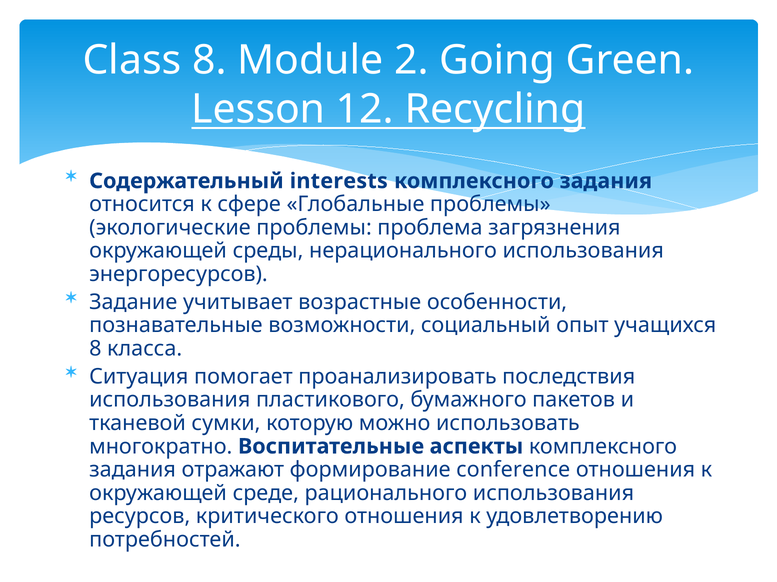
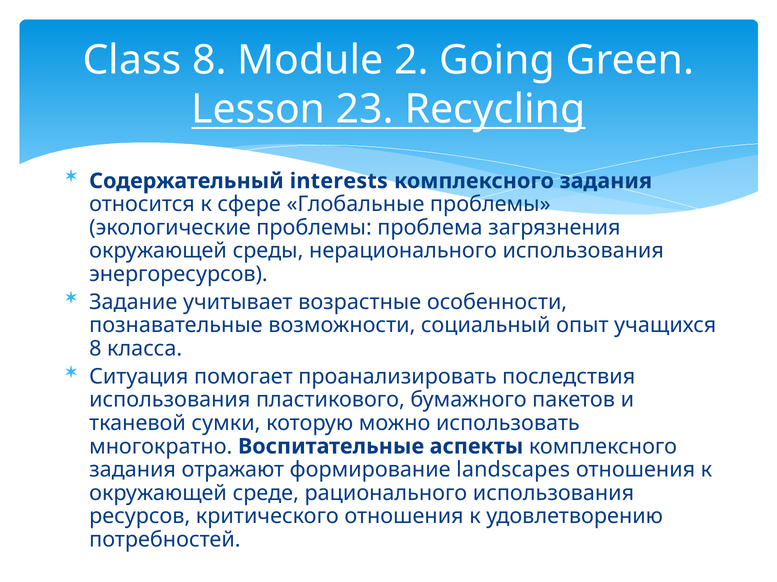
12: 12 -> 23 (365, 109)
conference: conference -> landscapes (513, 470)
